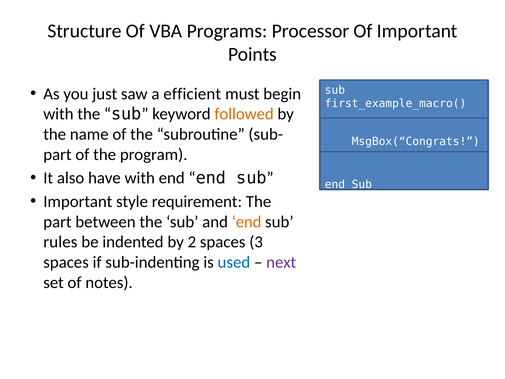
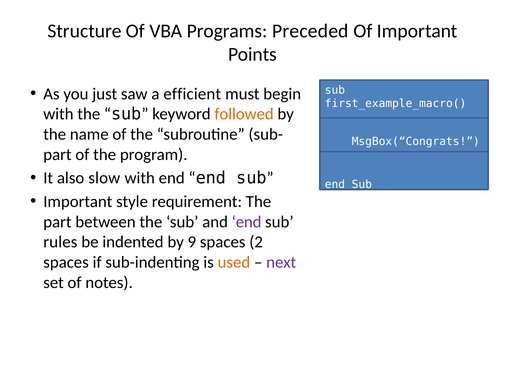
Processor: Processor -> Preceded (310, 31)
have: have -> slow (104, 178)
end colour: orange -> purple (247, 222)
2: 2 -> 9 (192, 242)
3: 3 -> 2 (256, 242)
used colour: blue -> orange (234, 262)
